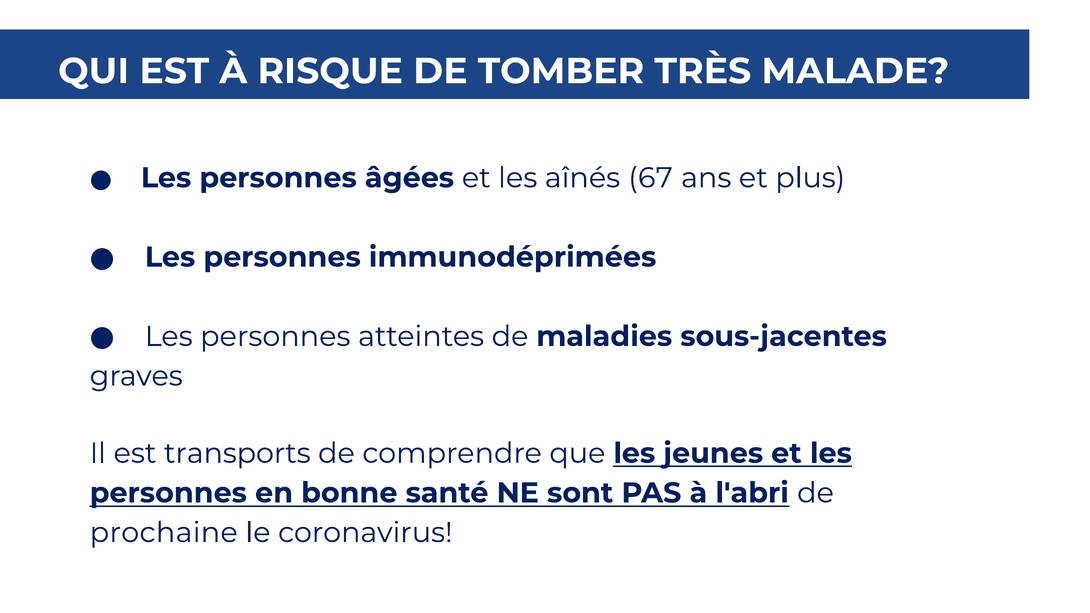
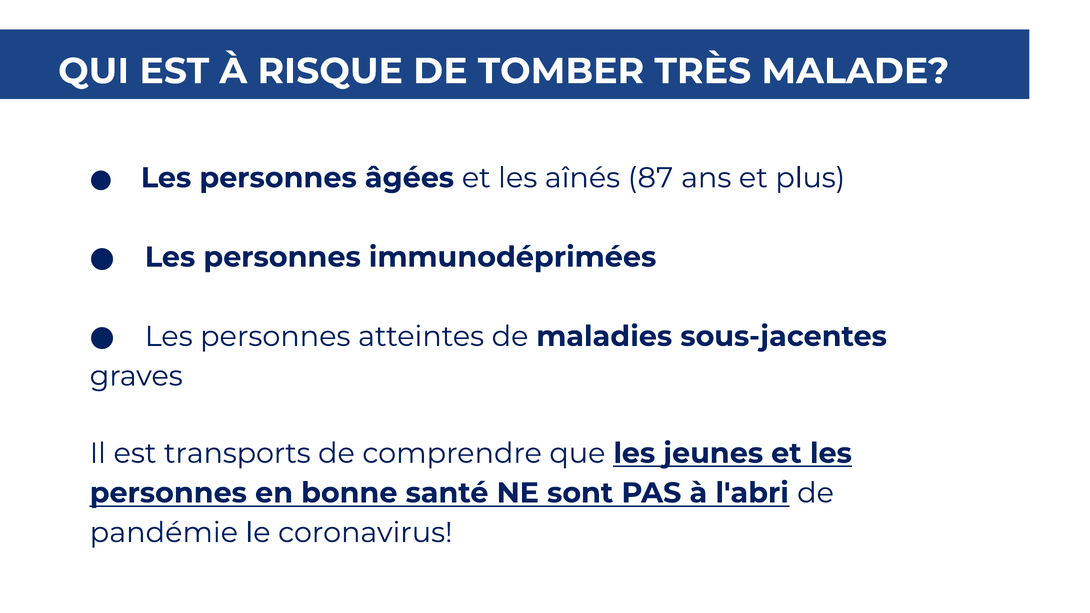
67: 67 -> 87 (650, 178)
prochaine: prochaine -> pandémie (164, 533)
